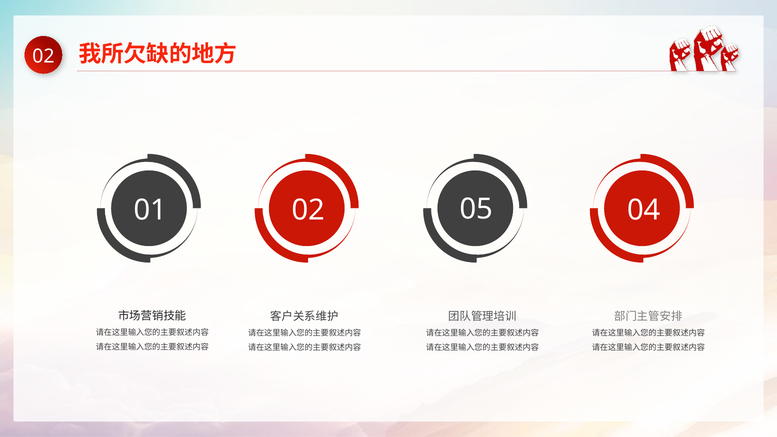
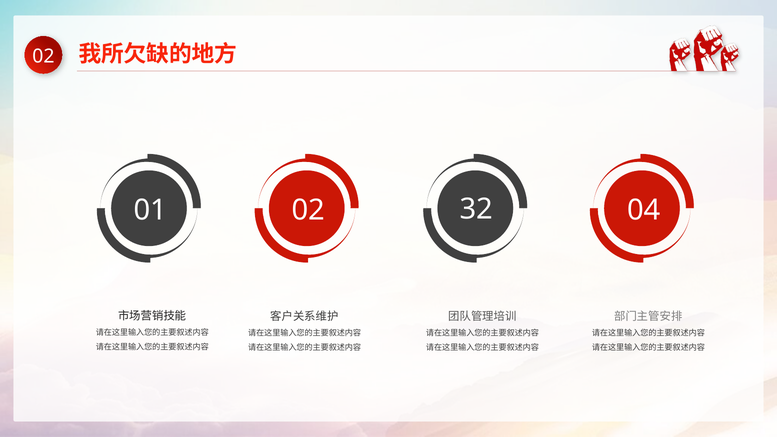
05: 05 -> 32 (476, 209)
